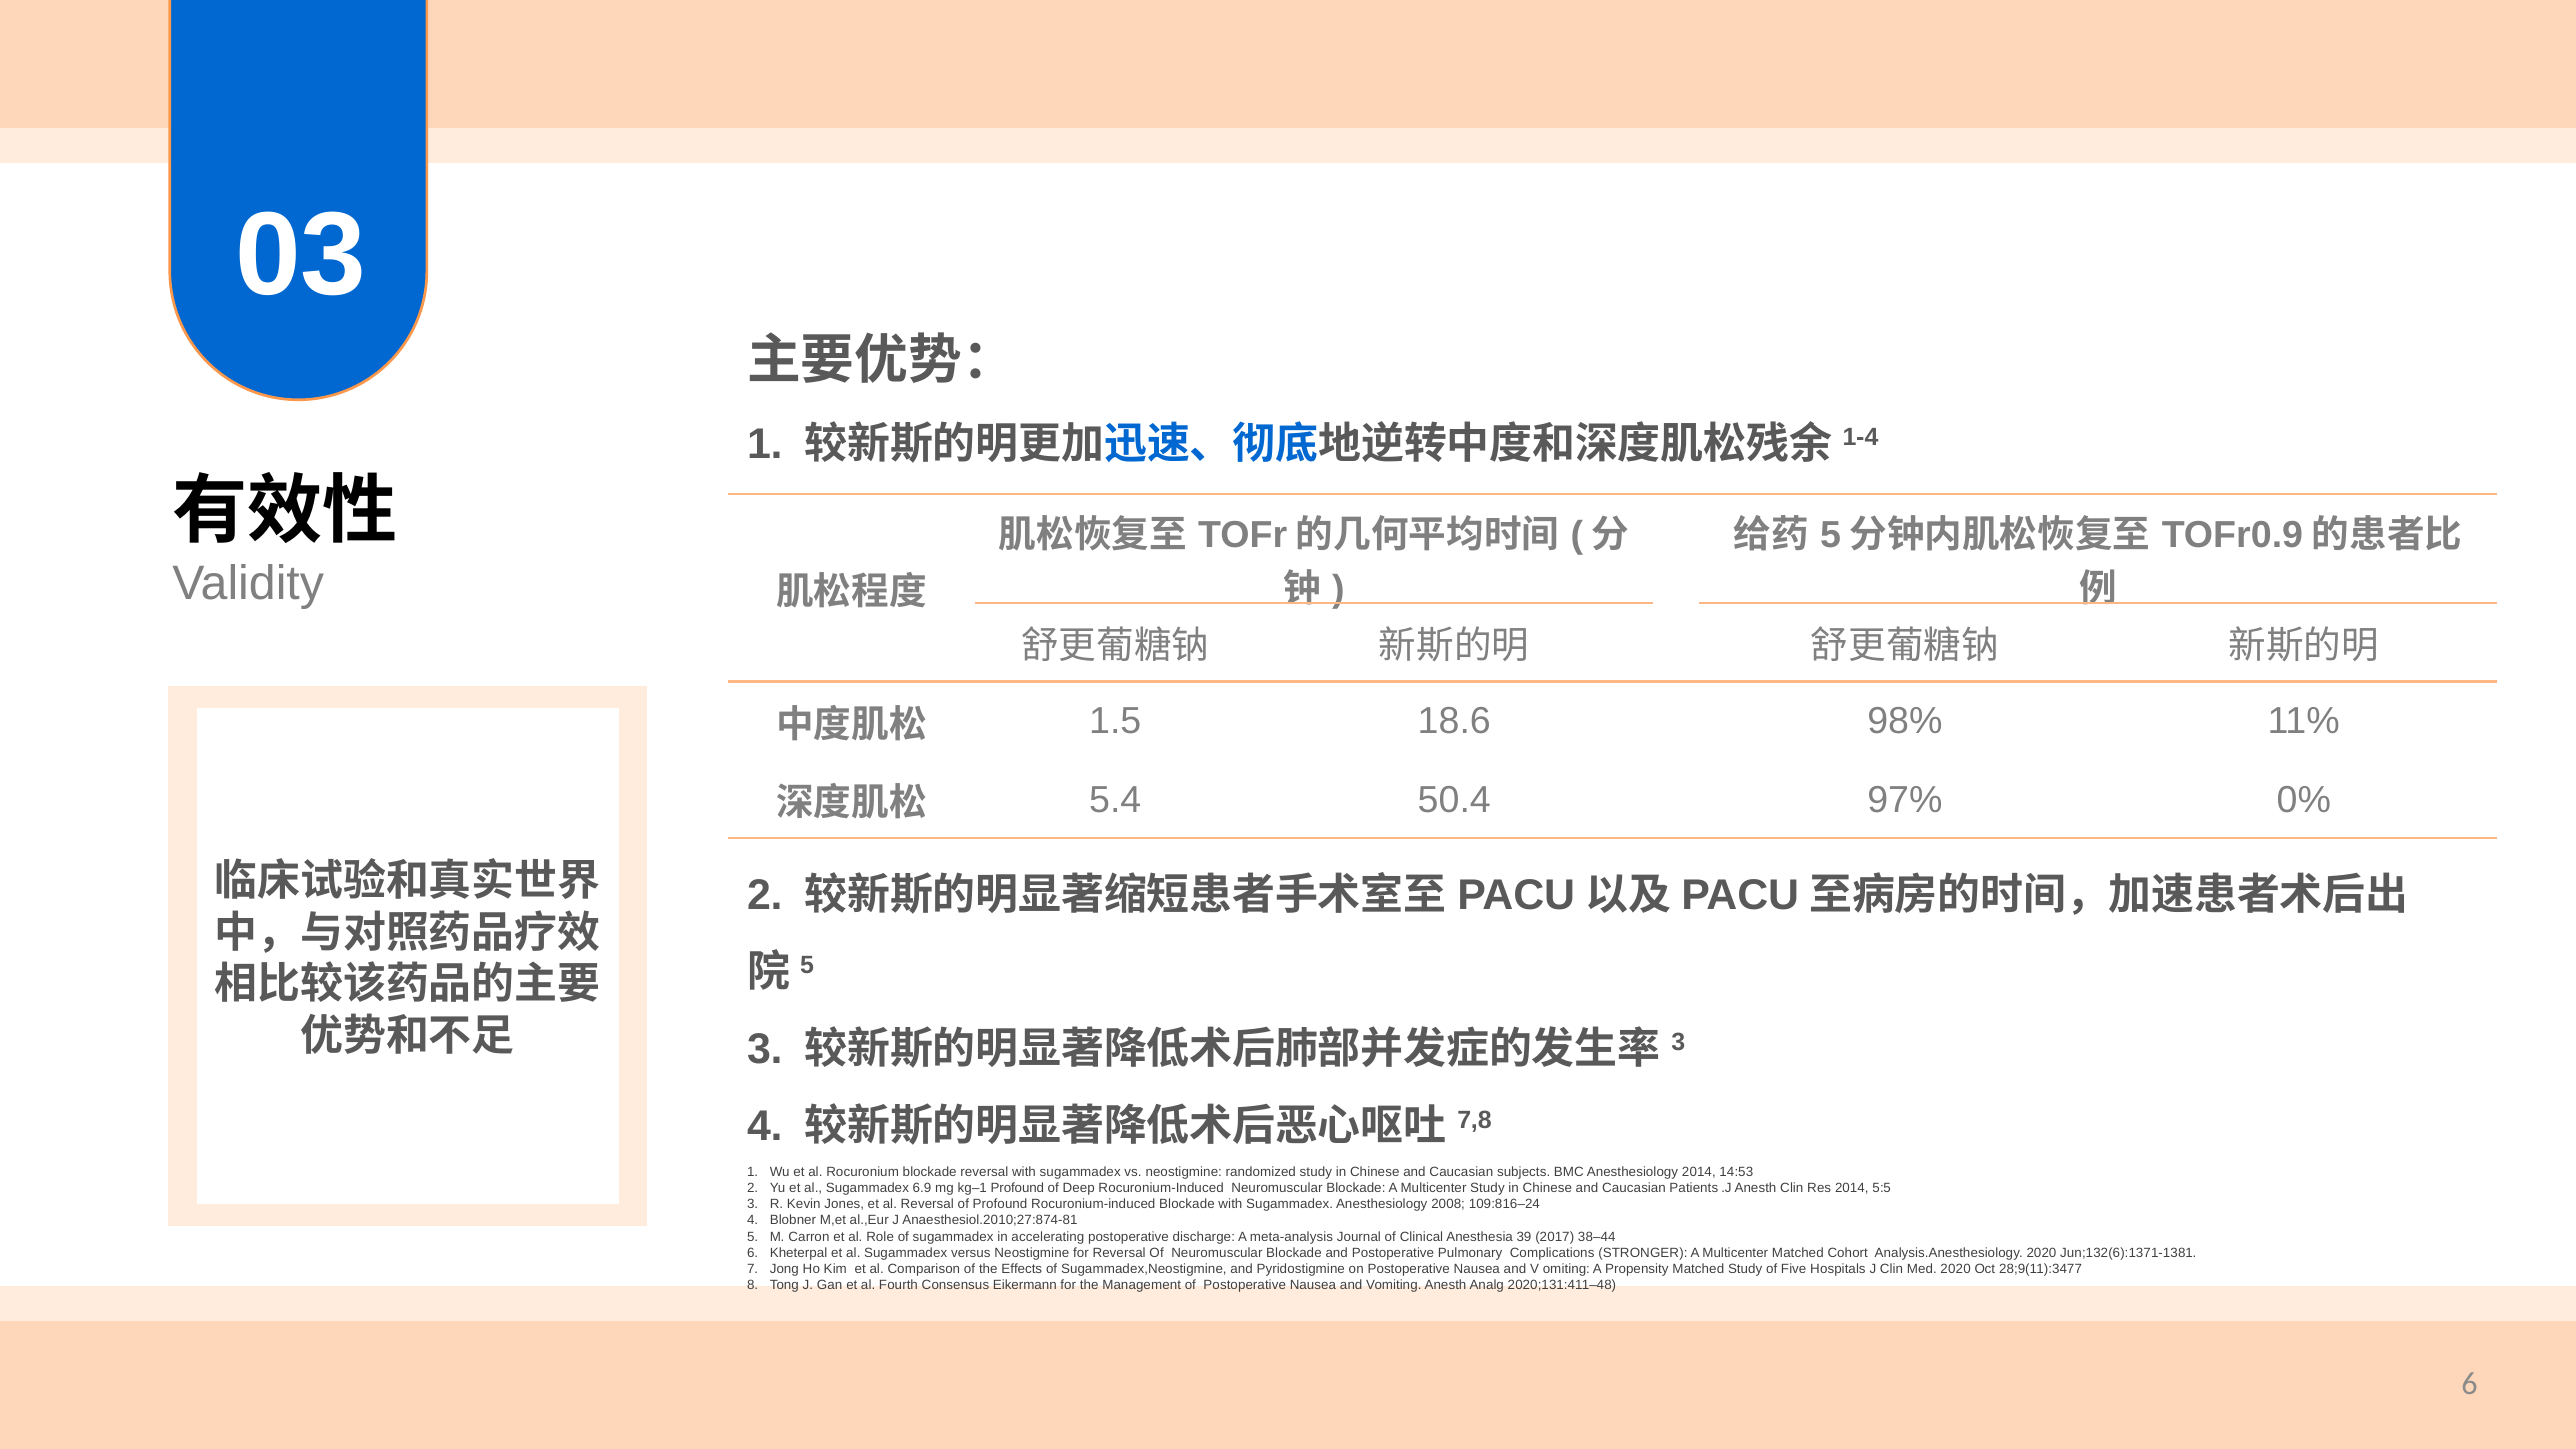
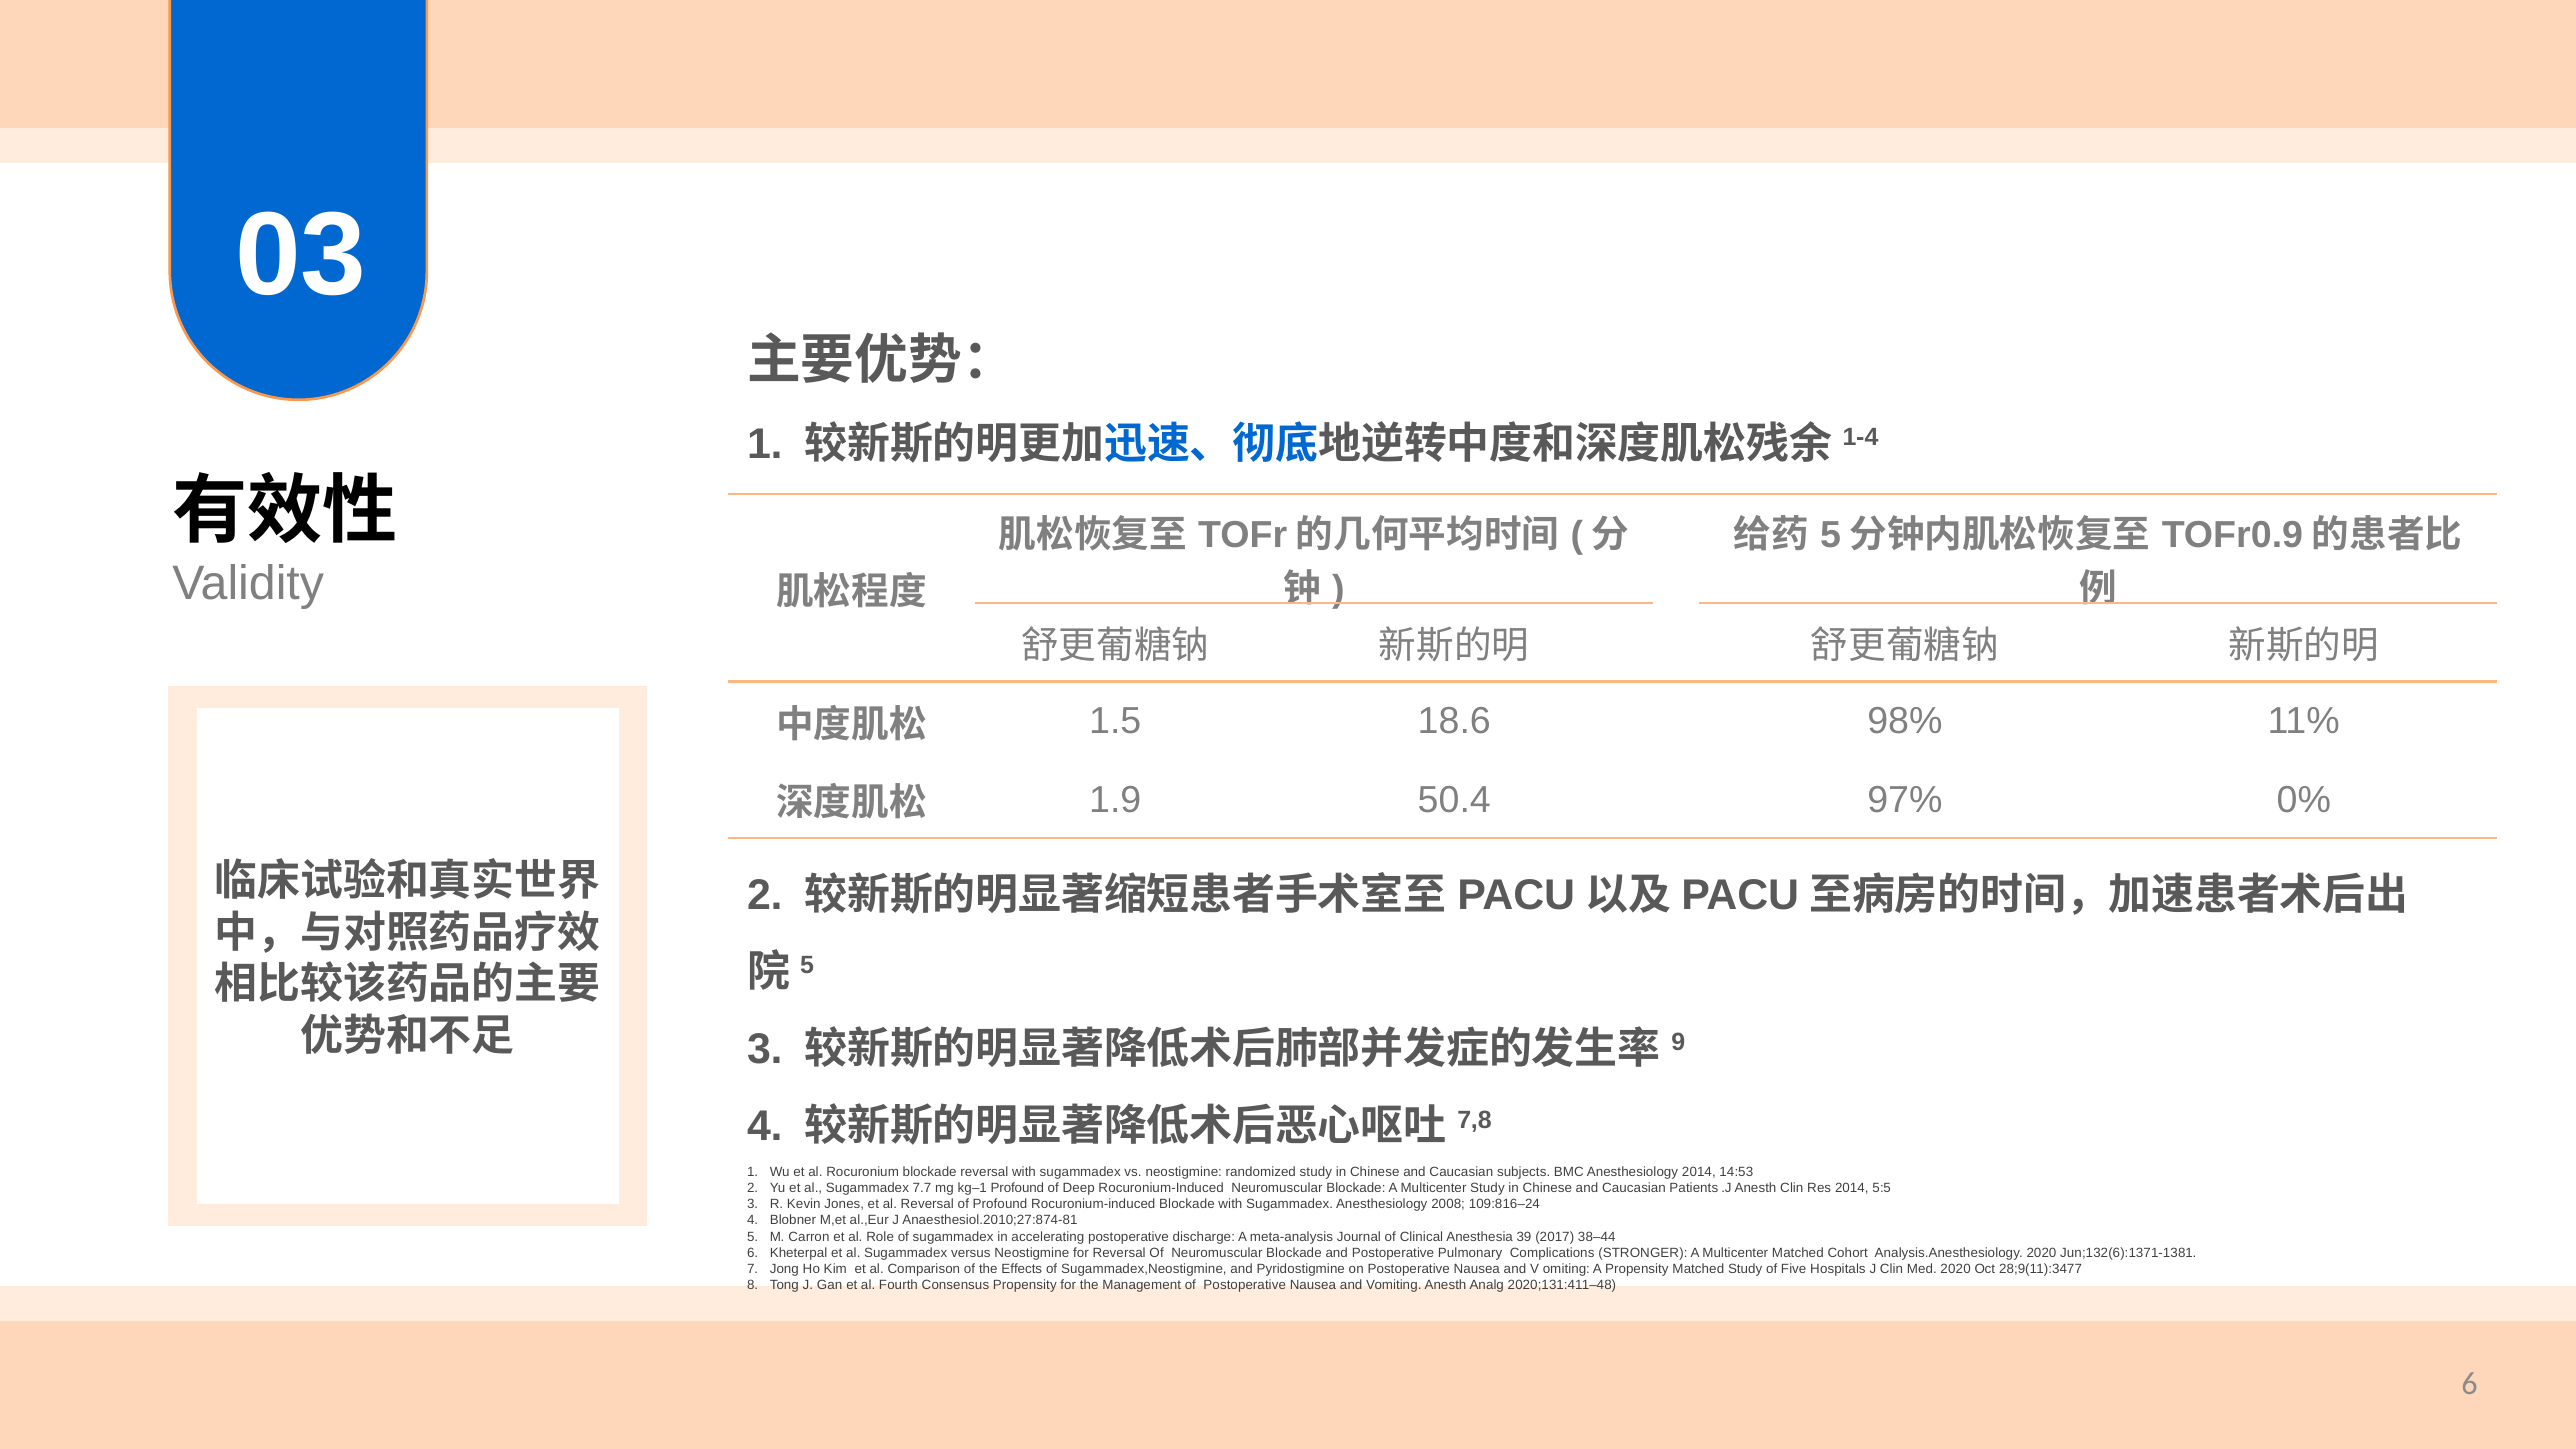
5.4: 5.4 -> 1.9 (1115, 800)
3: 3 -> 9 (1678, 1043)
6.9: 6.9 -> 7.7 (922, 1188)
Consensus Eikermann: Eikermann -> Propensity (1025, 1285)
